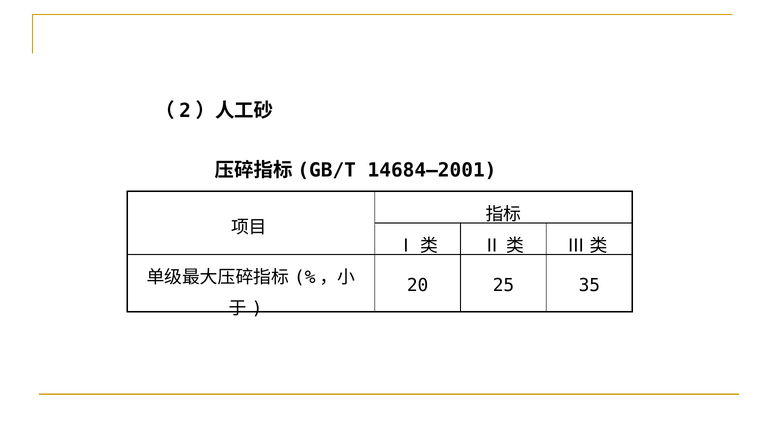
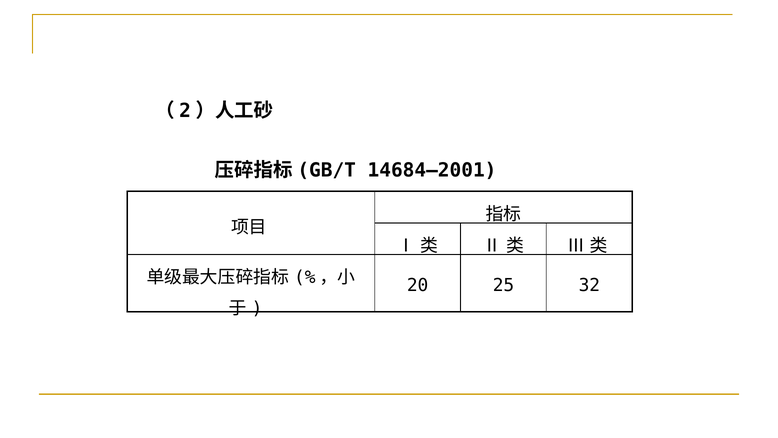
35: 35 -> 32 (589, 285)
